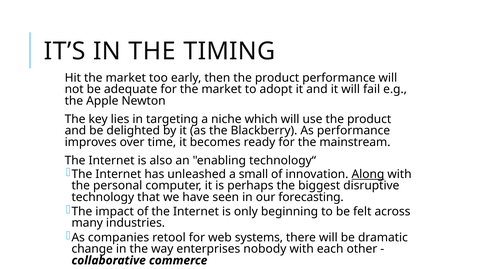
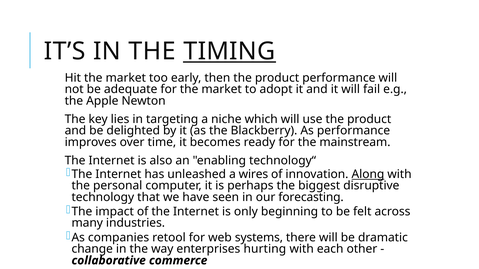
TIMING underline: none -> present (229, 51)
small: small -> wires (253, 174)
nobody: nobody -> hurting (265, 249)
